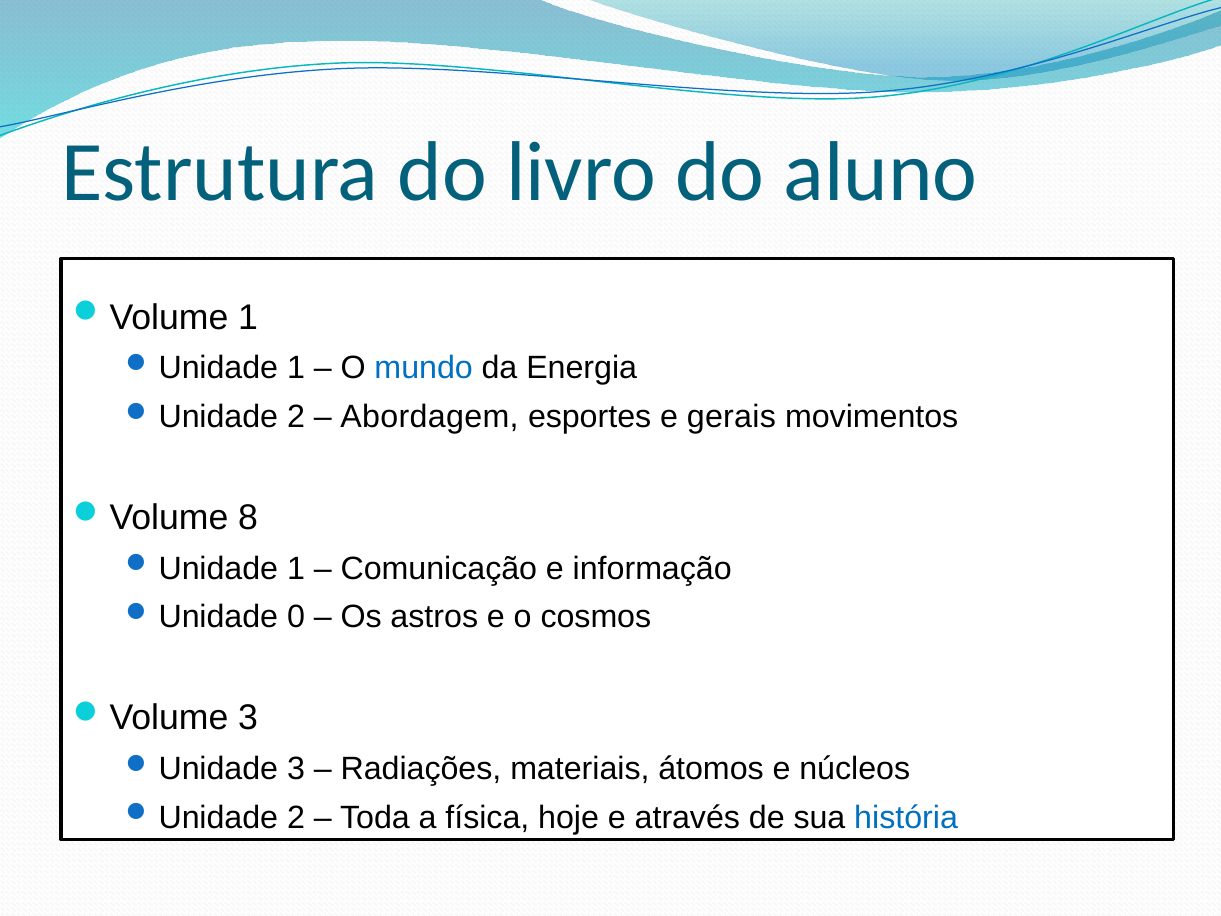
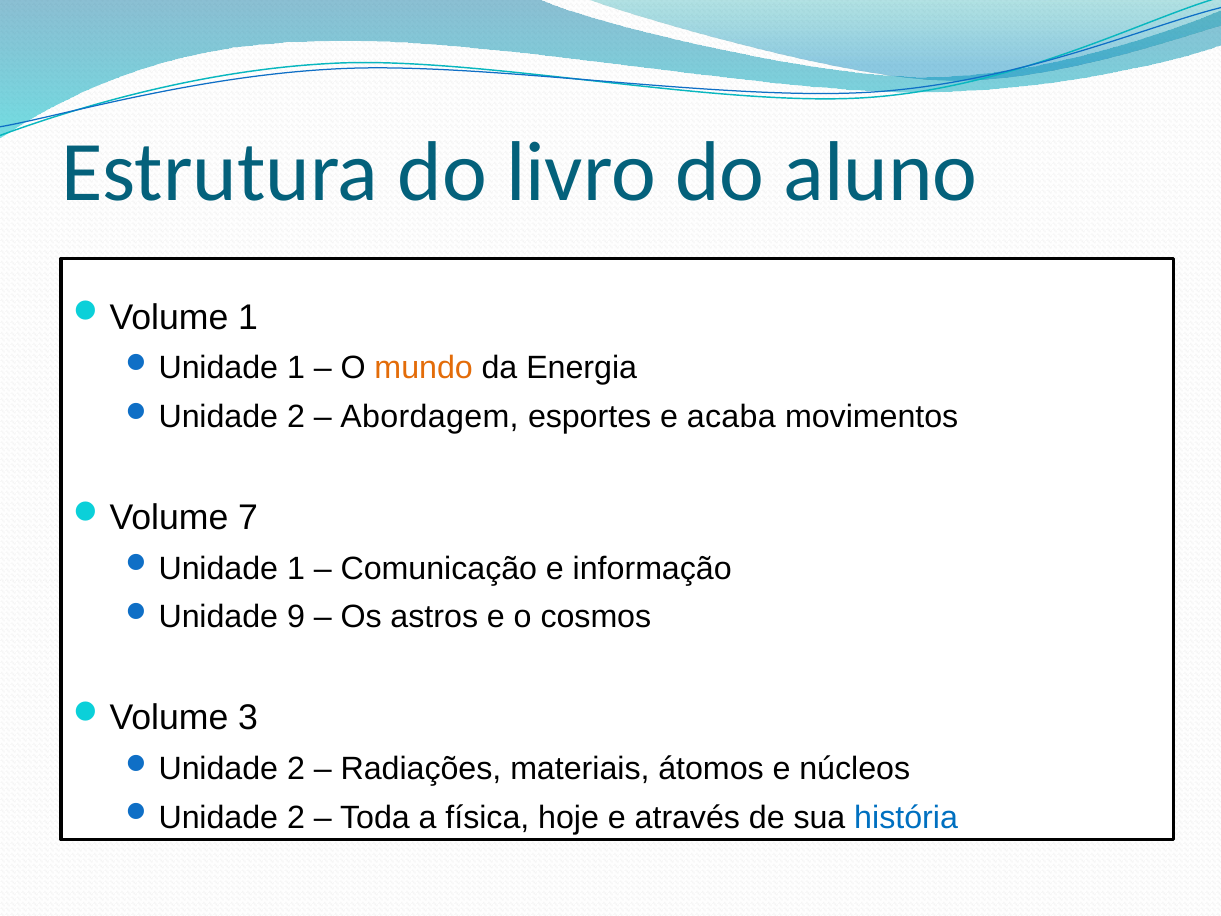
mundo colour: blue -> orange (424, 368)
gerais: gerais -> acaba (731, 417)
8: 8 -> 7 (248, 518)
0: 0 -> 9 (296, 617)
3: 3 -> 2 (296, 768)
